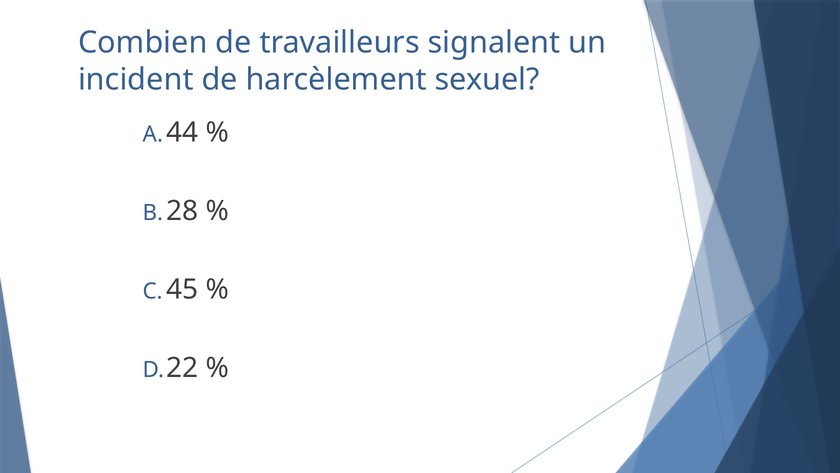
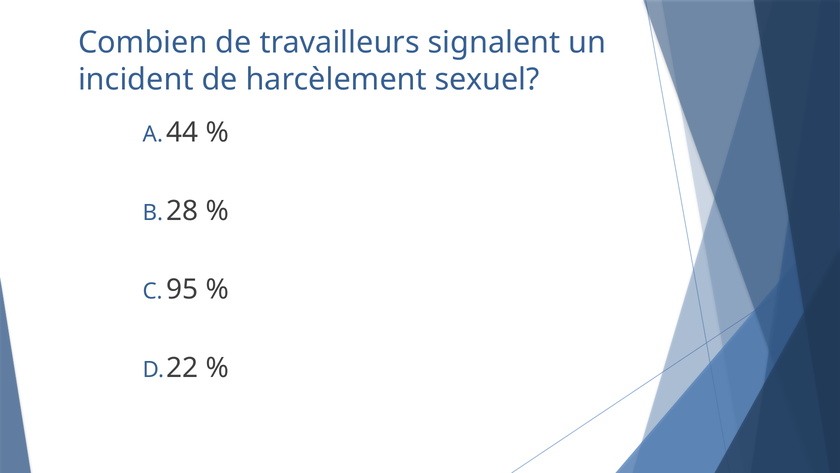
45: 45 -> 95 (182, 289)
